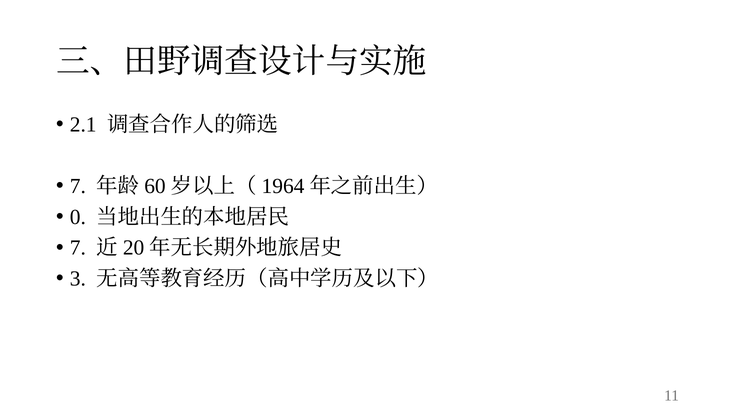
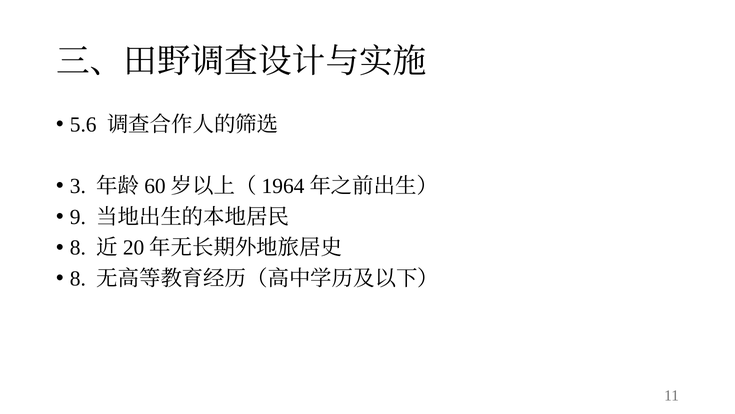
2.1: 2.1 -> 5.6 (83, 124)
7: 7 -> 3 (78, 186)
0: 0 -> 9 (78, 217)
7: 7 -> 8 (78, 248)
3: 3 -> 8 (78, 278)
